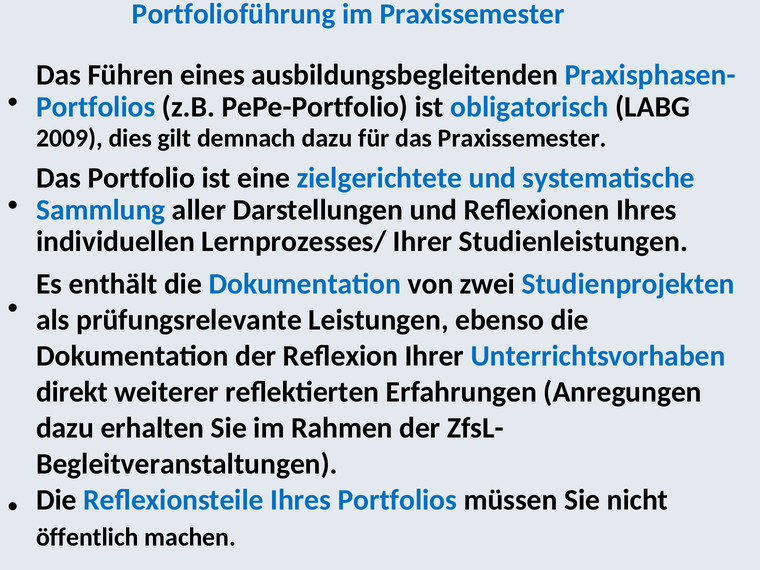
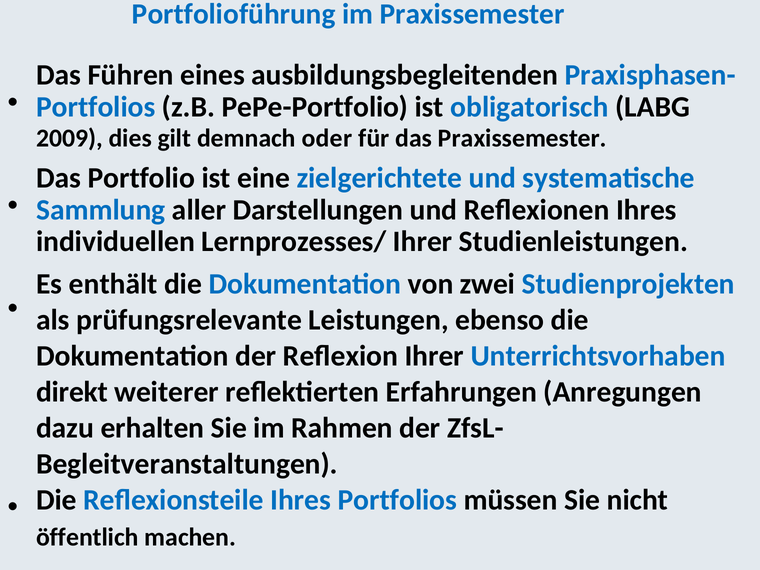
demnach dazu: dazu -> oder (327, 138)
